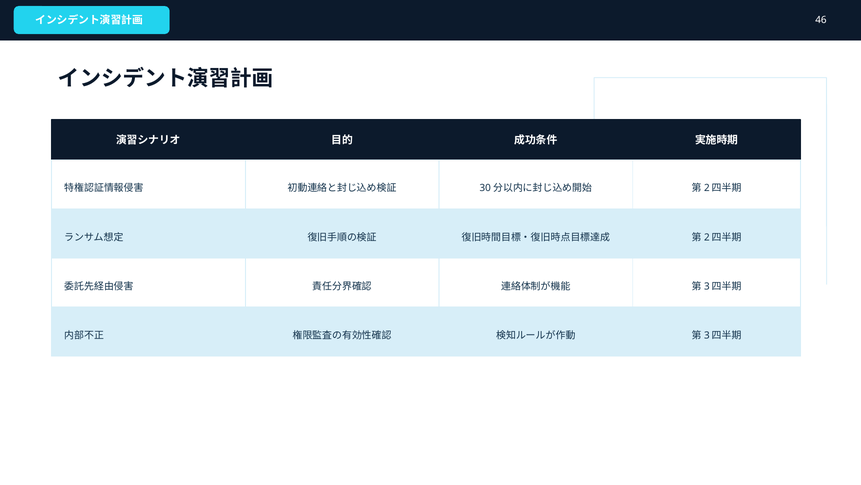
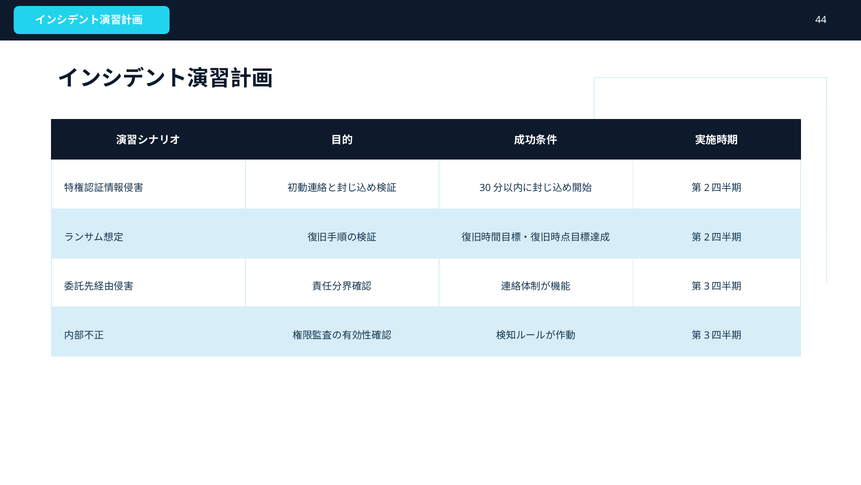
46: 46 -> 44 (821, 20)
